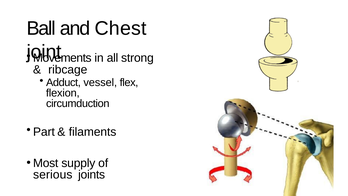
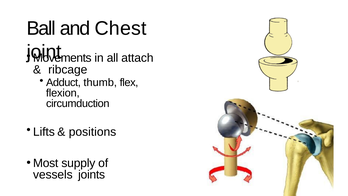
strong: strong -> attach (137, 58)
vessel: vessel -> thumb (100, 83)
Part: Part -> Lifts (44, 132)
filaments: filaments -> positions (93, 132)
serious: serious -> vessels (53, 174)
